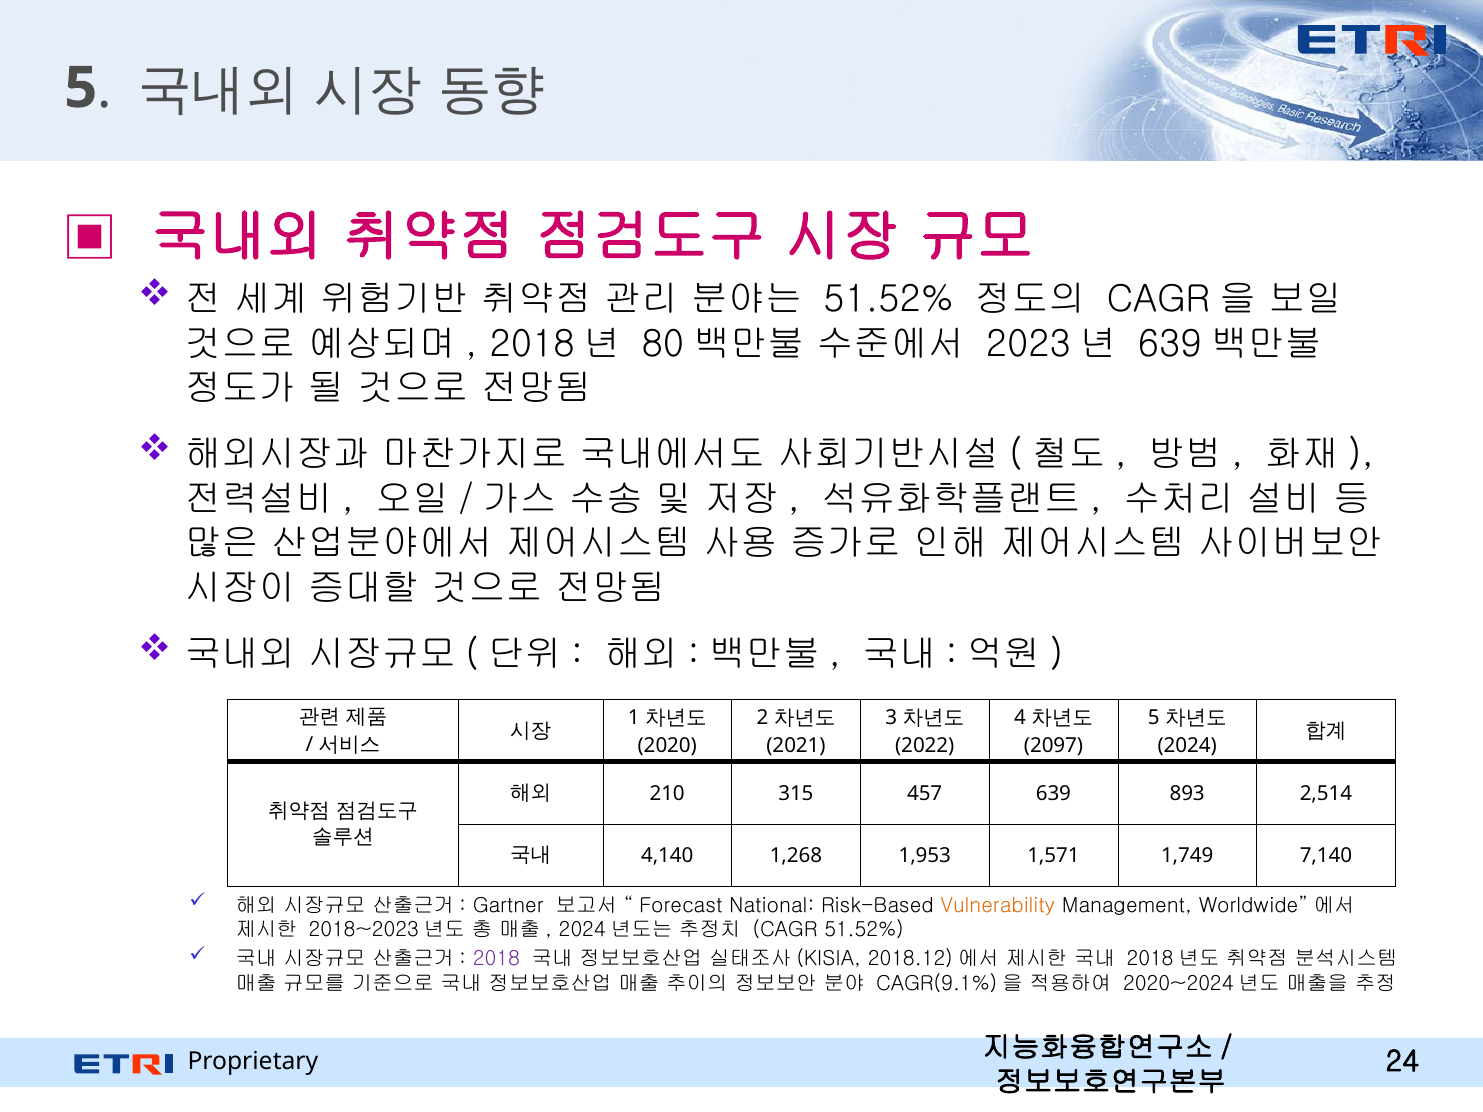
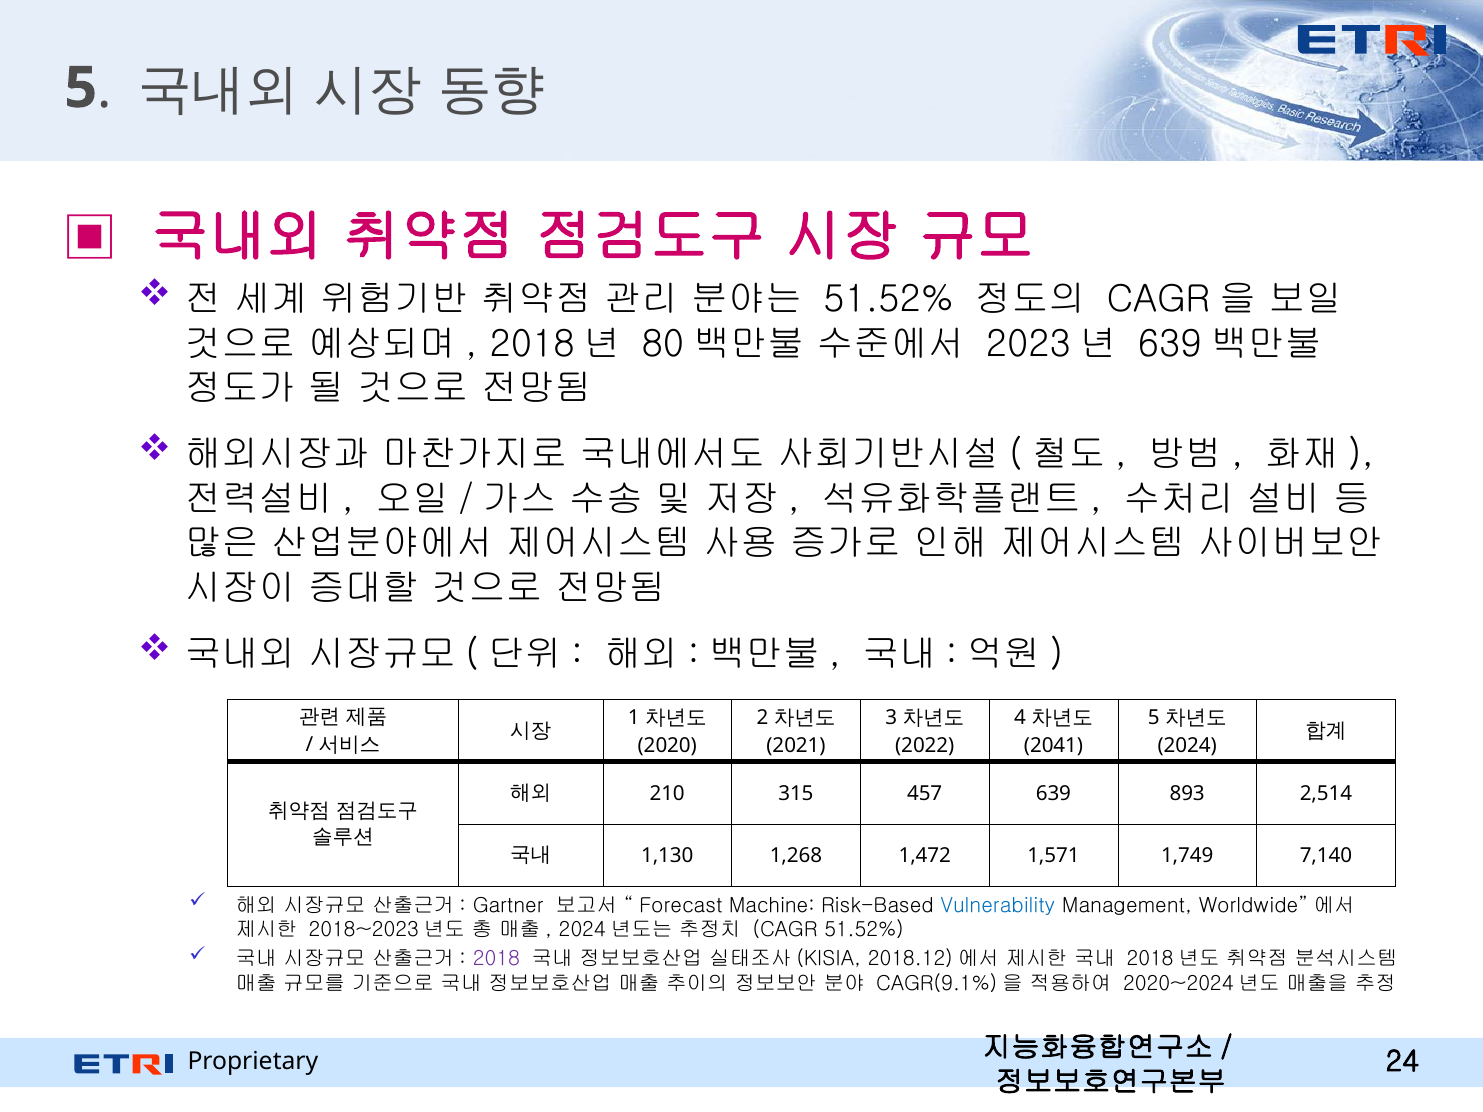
2097: 2097 -> 2041 (1054, 746)
4,140: 4,140 -> 1,130 (667, 856)
1,953: 1,953 -> 1,472 (925, 856)
National: National -> Machine (772, 906)
Vulnerability colour: orange -> blue (998, 906)
